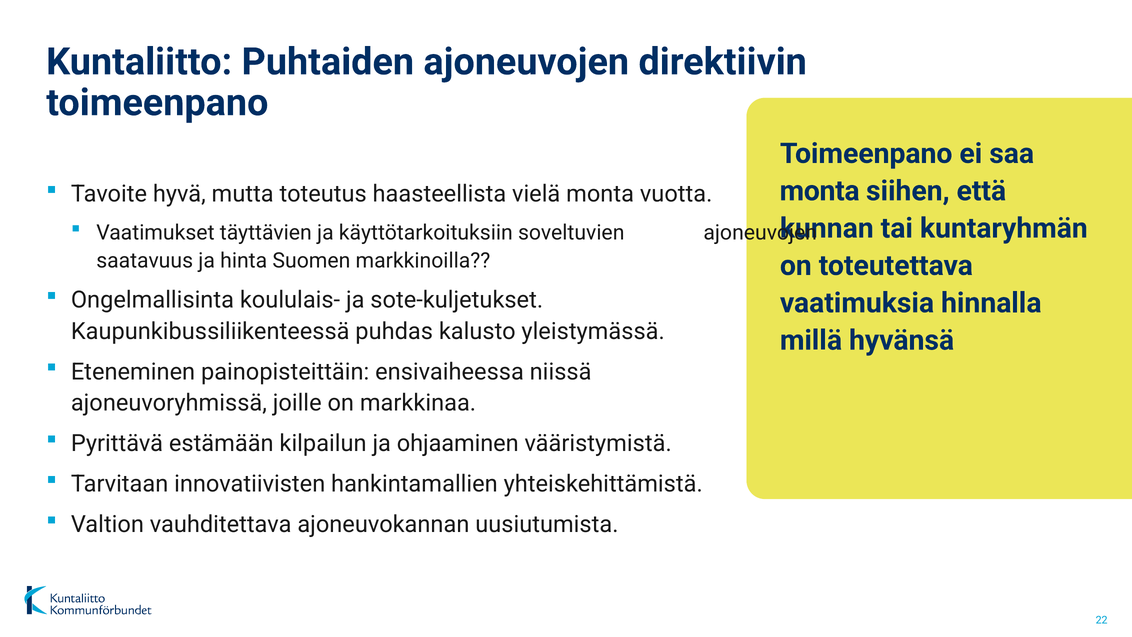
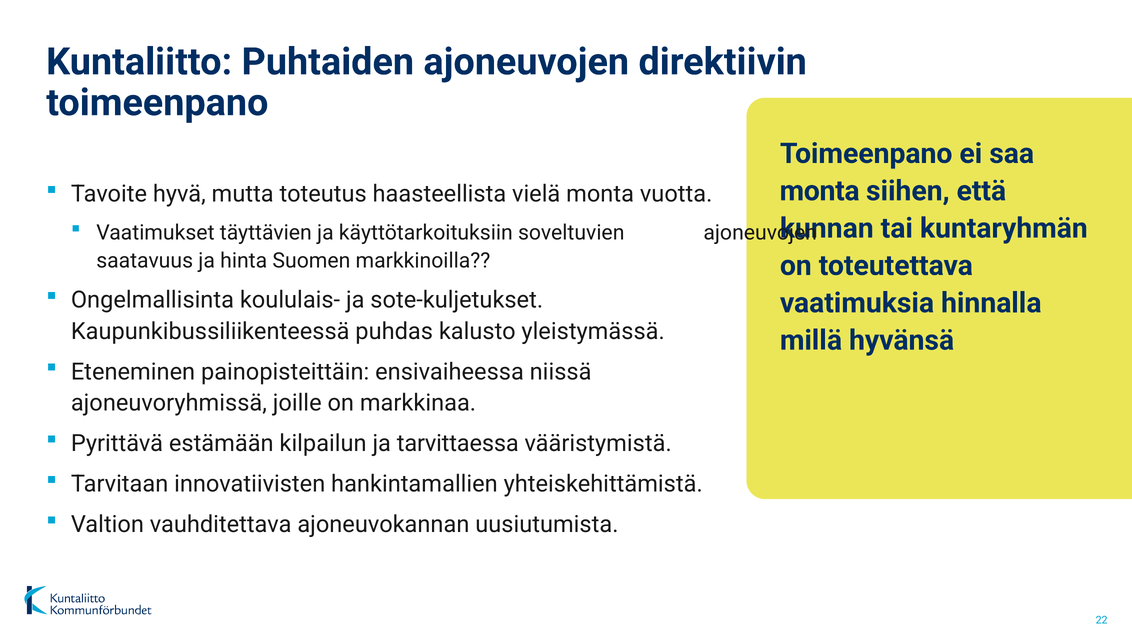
ohjaaminen: ohjaaminen -> tarvittaessa (458, 443)
